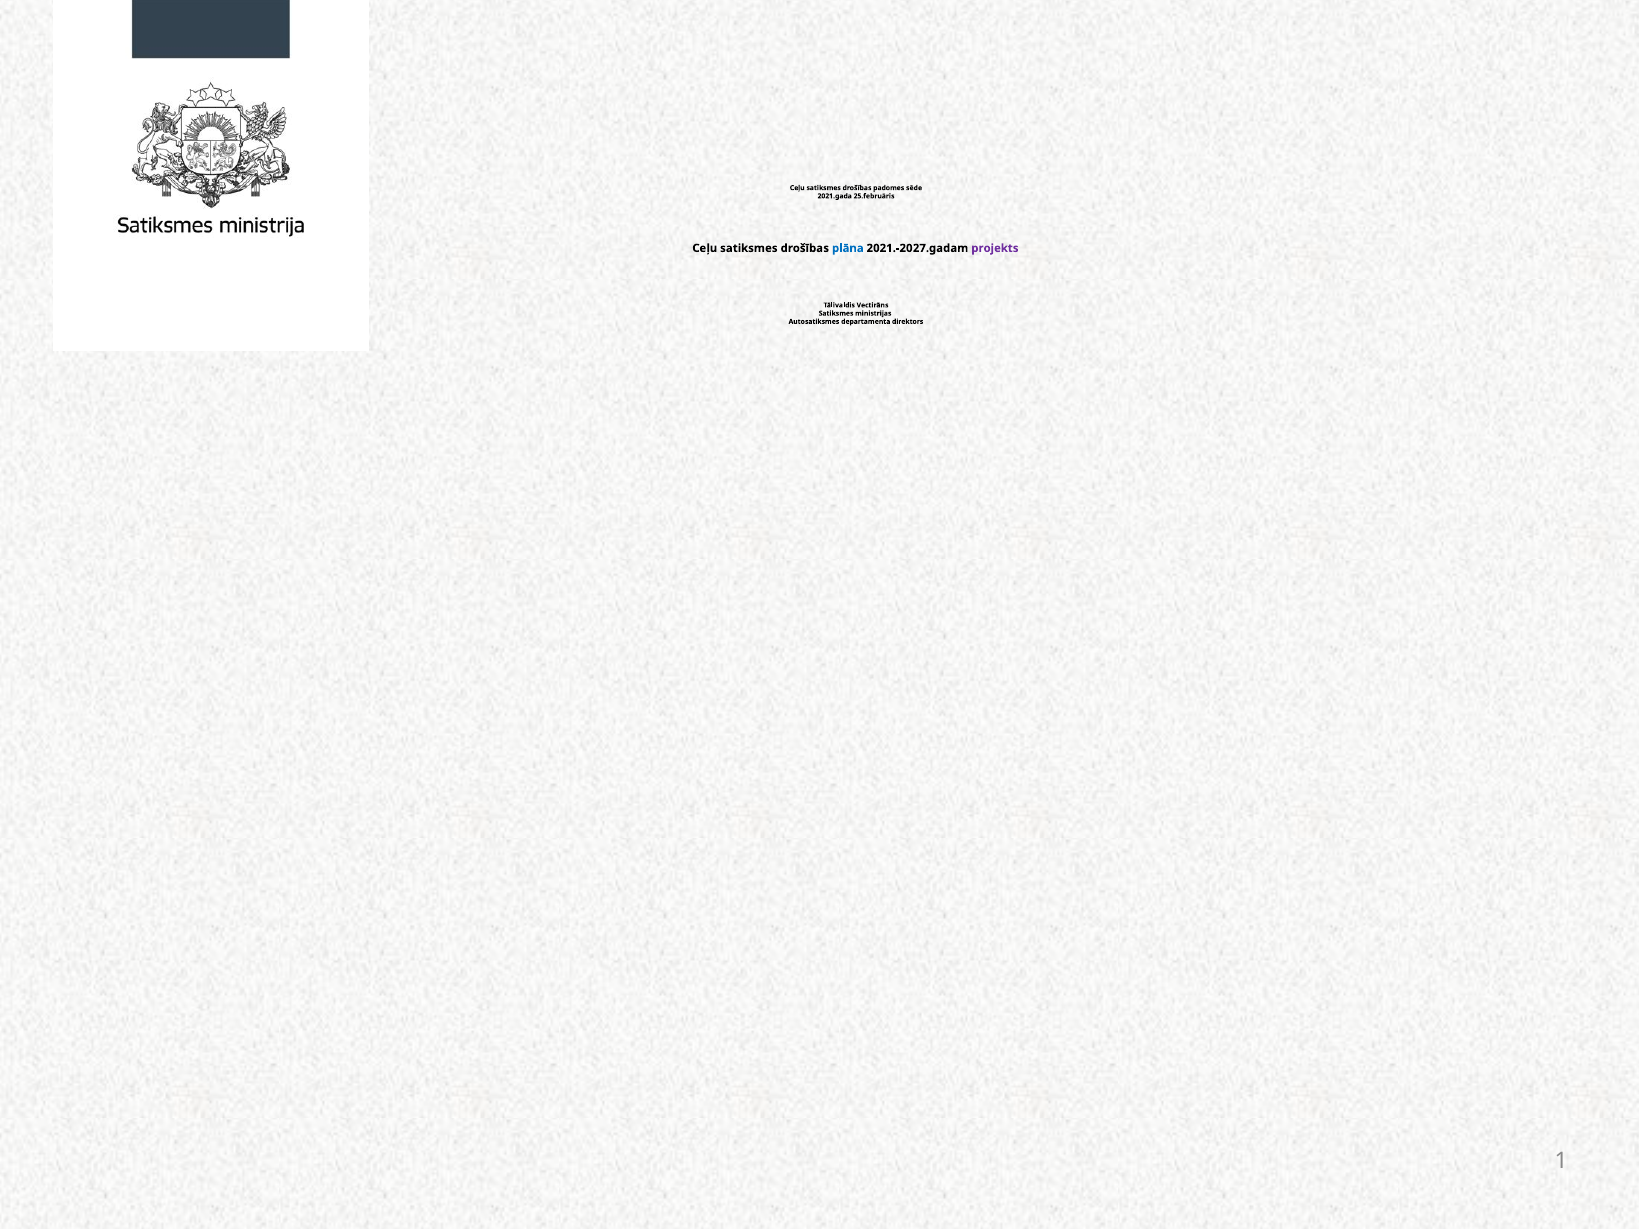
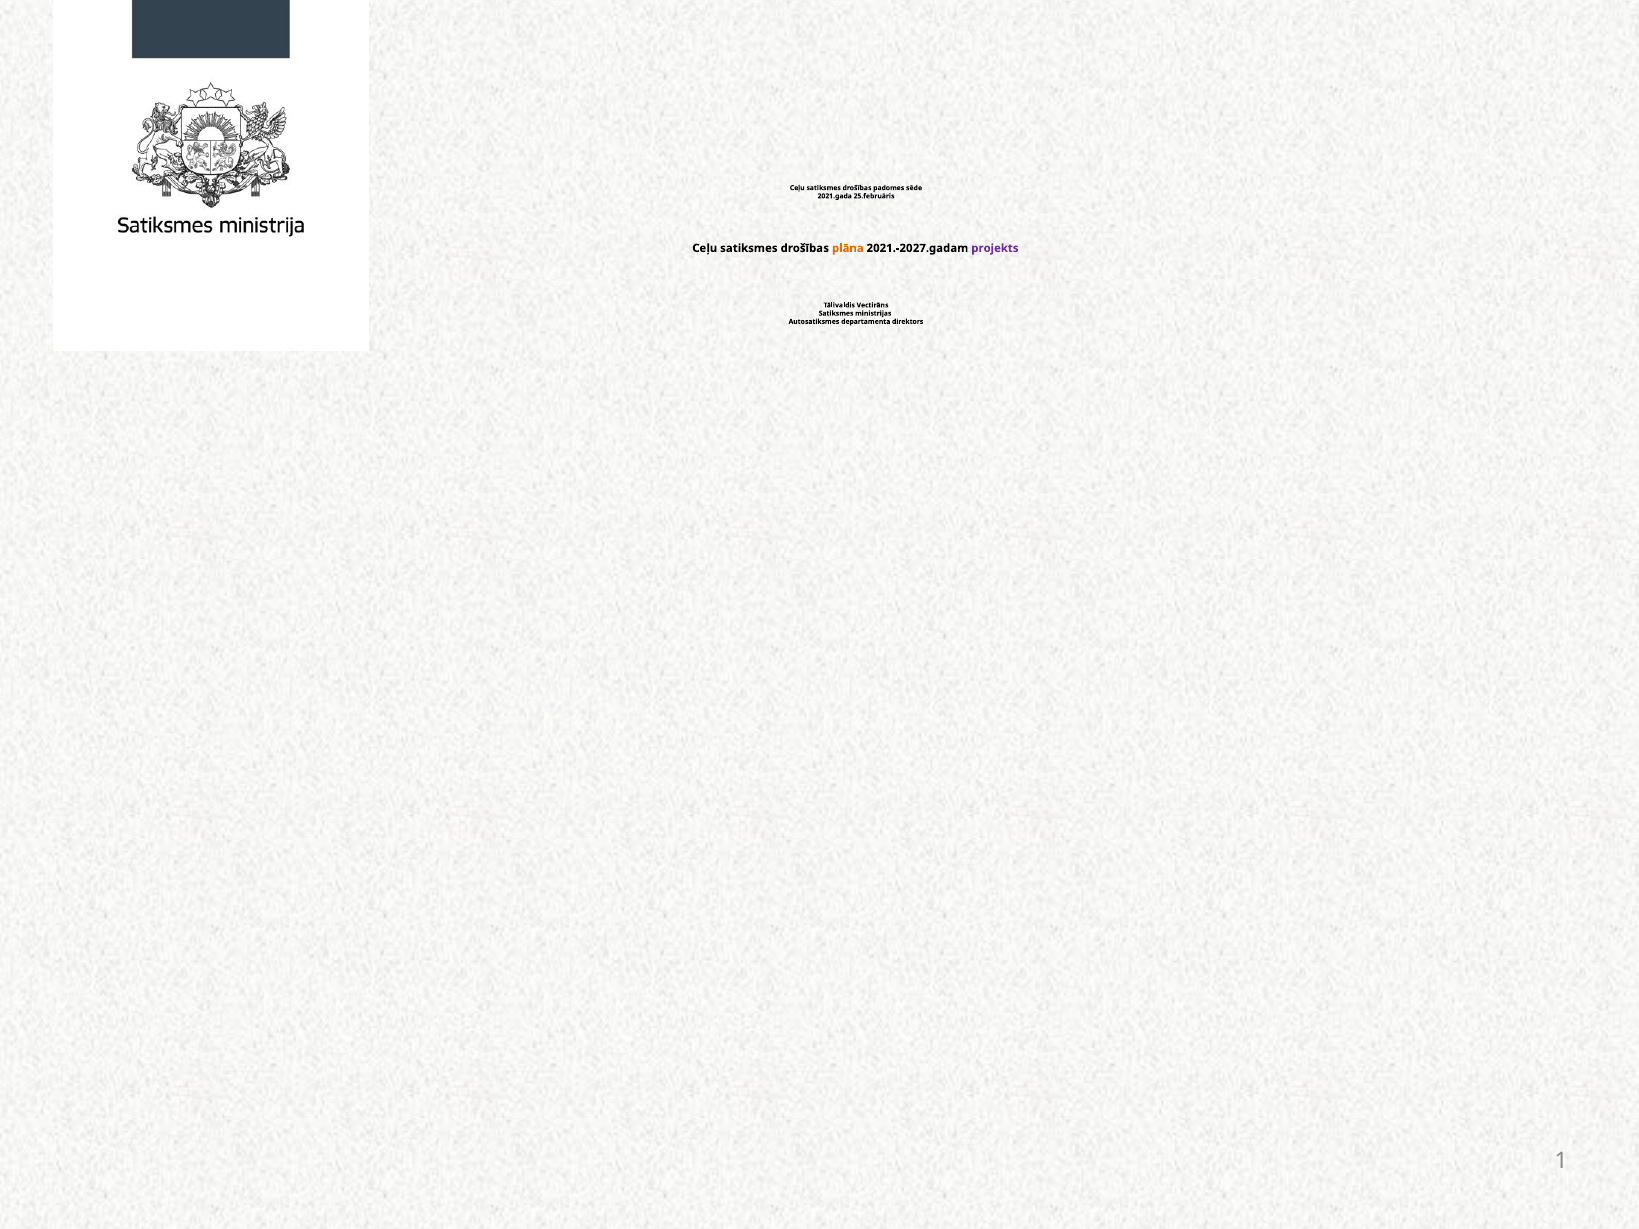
plāna colour: blue -> orange (848, 248)
